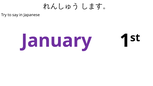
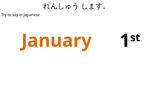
January colour: purple -> orange (57, 41)
